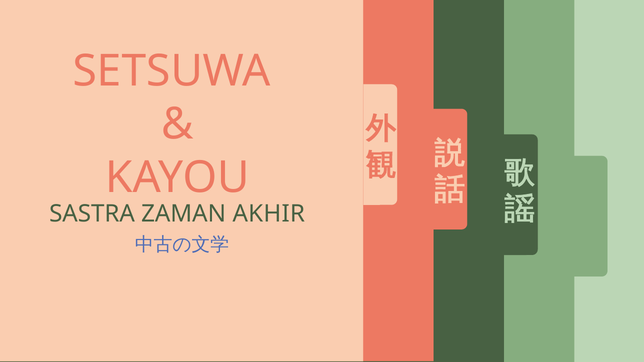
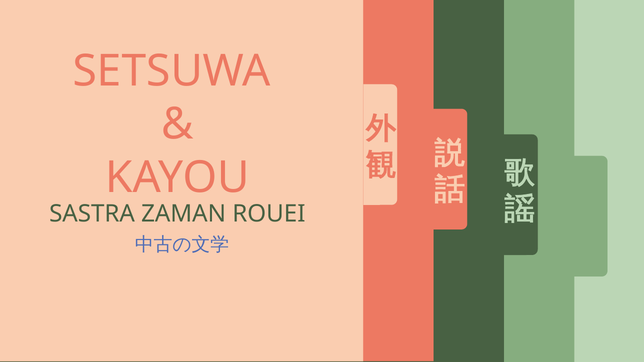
AKHIR: AKHIR -> ROUEI (269, 214)
